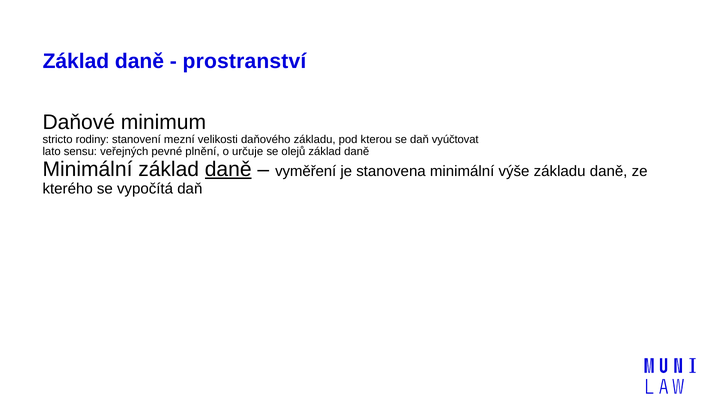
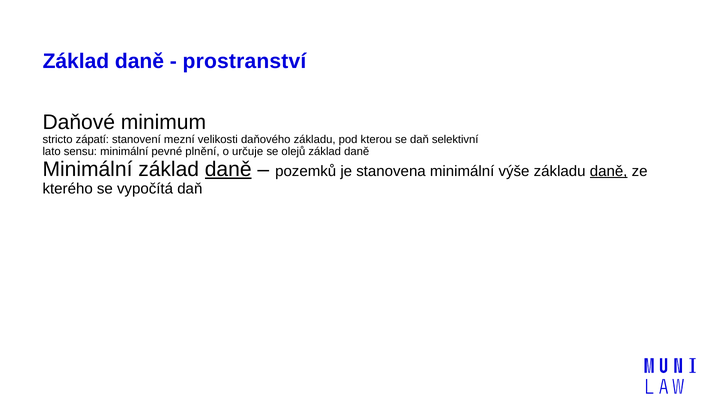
rodiny: rodiny -> zápatí (92, 140)
vyúčtovat: vyúčtovat -> selektivní (455, 140)
sensu veřejných: veřejných -> minimální (124, 152)
vyměření: vyměření -> pozemků (306, 171)
daně underline: none -> present (609, 171)
